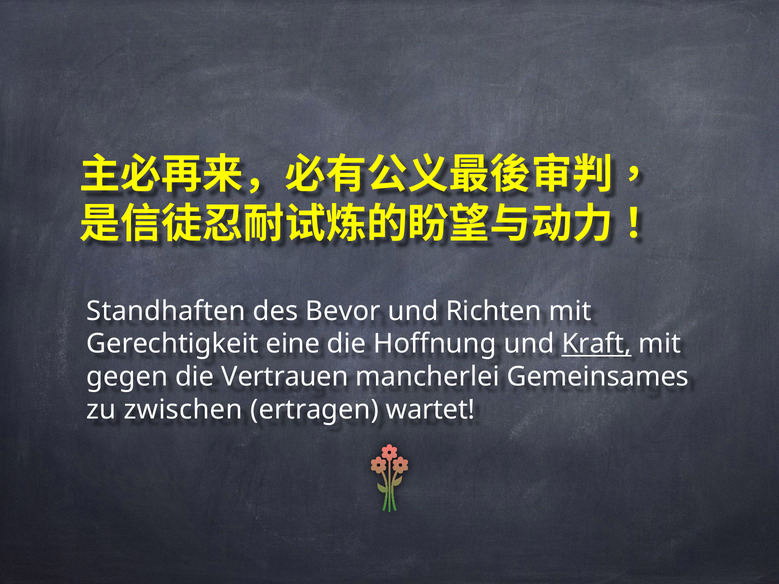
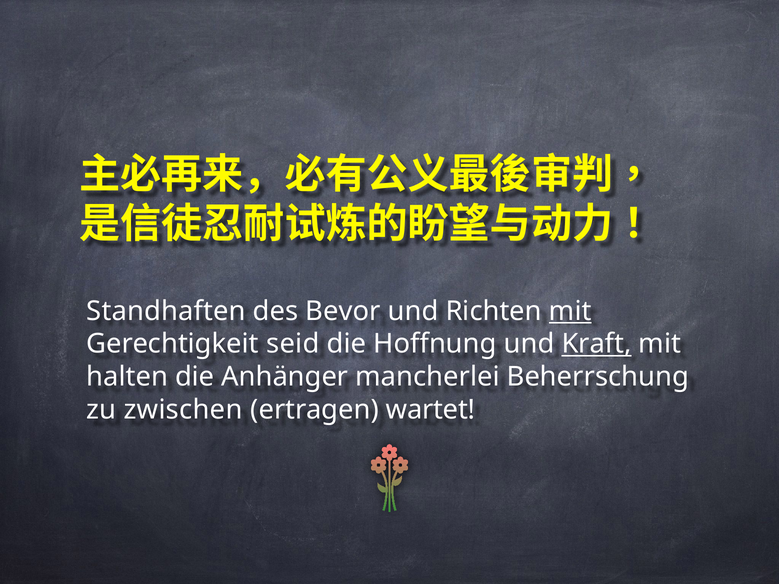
mit underline: none -> present (570, 311)
eine: eine -> seid (293, 344)
gegen: gegen -> halten (127, 377)
Vertrauen: Vertrauen -> Anhänger (285, 377)
Gemeinsames: Gemeinsames -> Beherrschung (598, 377)
